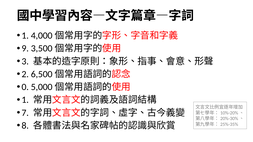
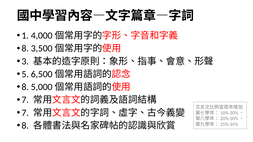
9: 9 -> 8 (25, 49)
2: 2 -> 5 (25, 74)
0: 0 -> 8 (25, 87)
1: 1 -> 7 (25, 100)
